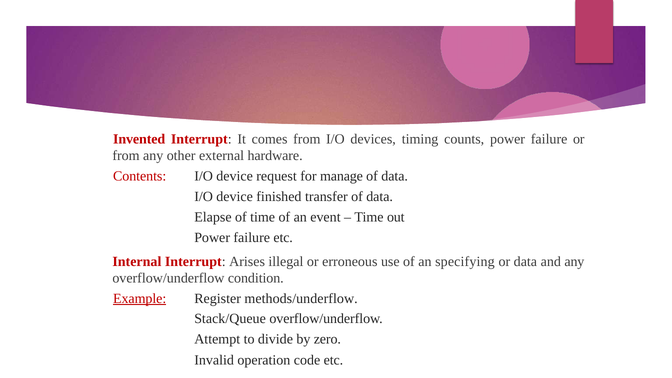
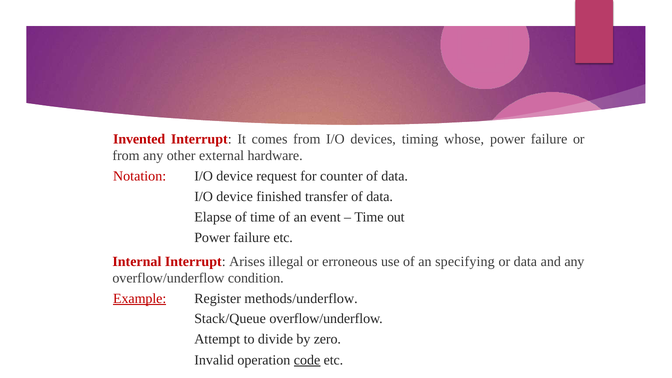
counts: counts -> whose (464, 139)
Contents: Contents -> Notation (140, 176)
manage: manage -> counter (341, 176)
code underline: none -> present (307, 360)
